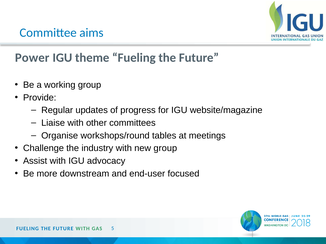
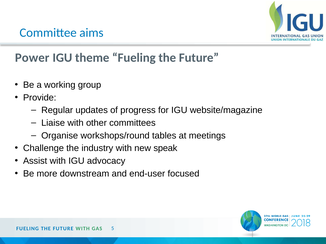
new group: group -> speak (165, 149)
